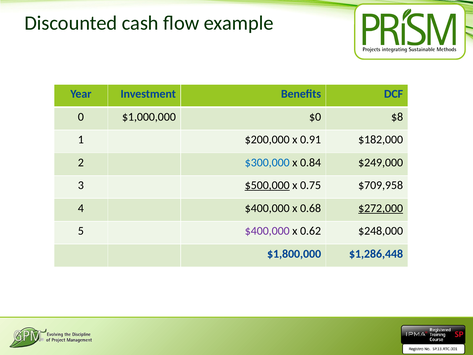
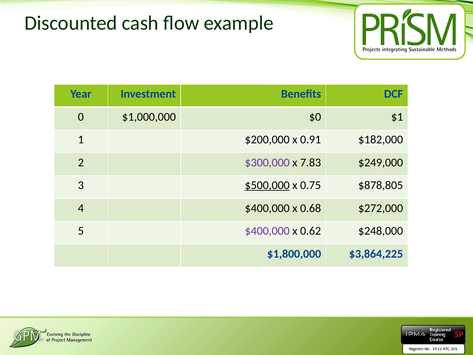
$8: $8 -> $1 (397, 117)
$300,000 colour: blue -> purple (267, 162)
0.84: 0.84 -> 7.83 (311, 162)
$709,958: $709,958 -> $878,805 (381, 185)
$272,000 underline: present -> none (381, 208)
$1,286,448: $1,286,448 -> $3,864,225 (376, 254)
